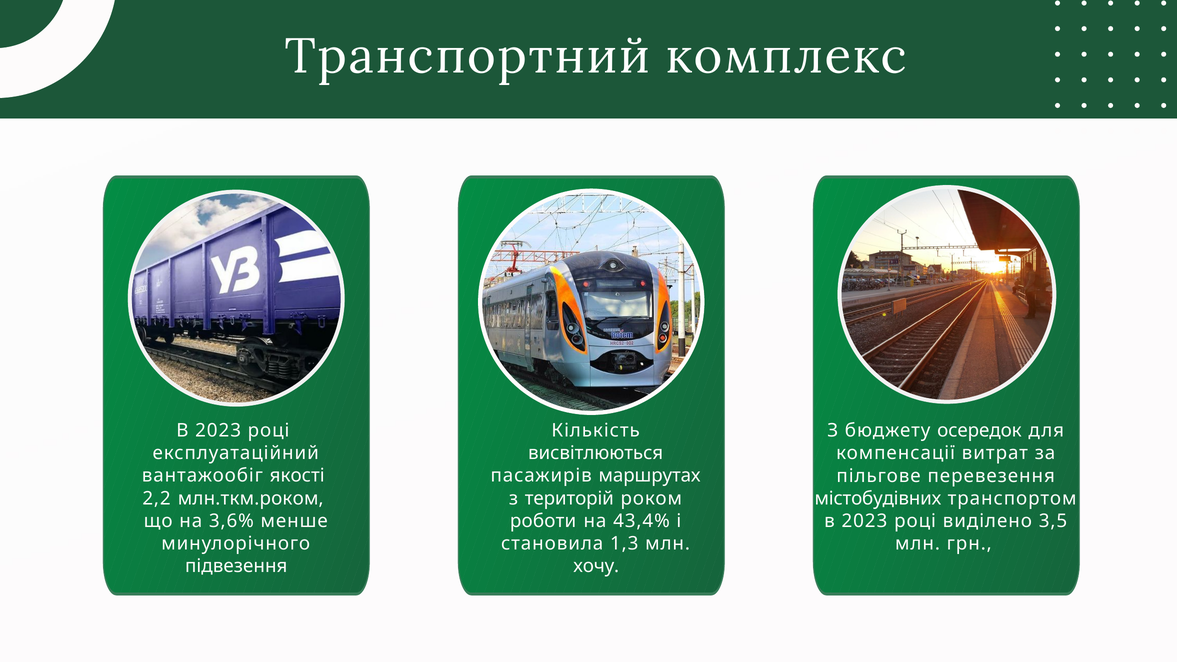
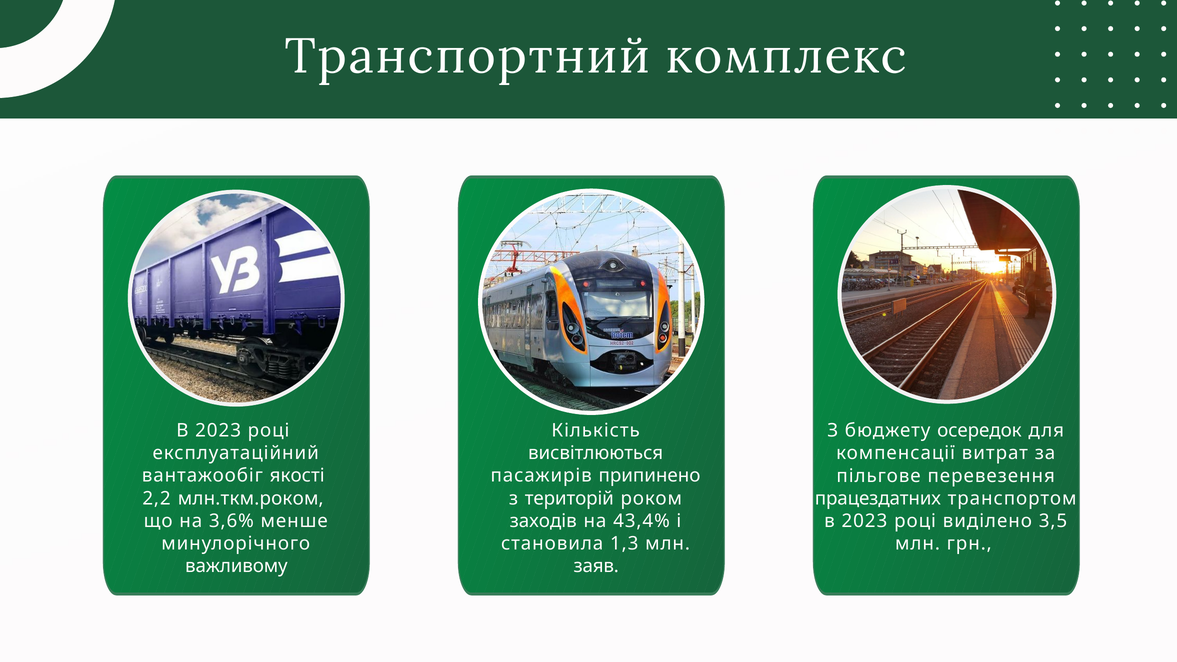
маршрутах: маршрутах -> припинено (650, 476)
містобудівних: містобудівних -> працездатних (878, 498)
роботи: роботи -> заходів (543, 521)
підвезення: підвезення -> важливому (236, 566)
хочу: хочу -> заяв (596, 566)
